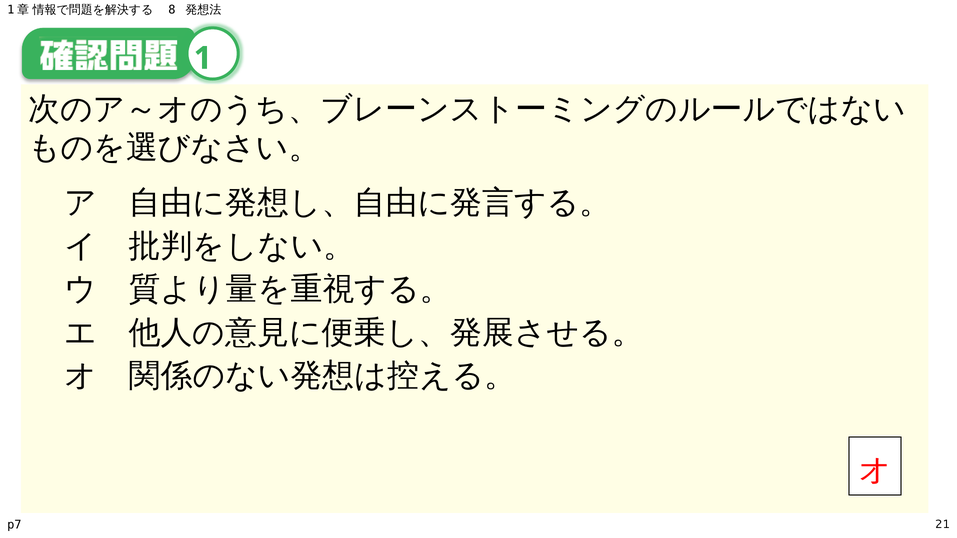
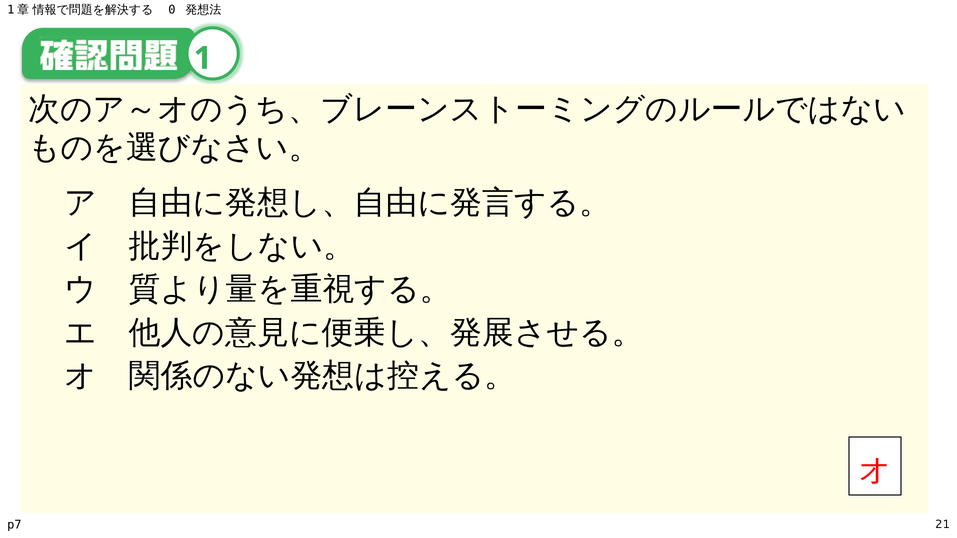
8: 8 -> 0 (172, 10)
